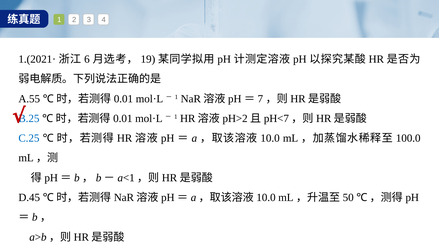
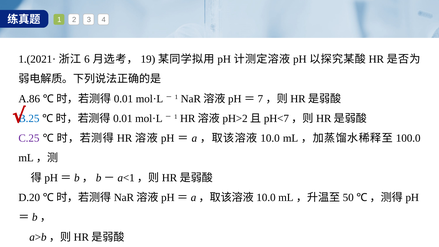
A.55: A.55 -> A.86 (29, 99)
C.25 colour: blue -> purple (29, 138)
D.45: D.45 -> D.20 (29, 197)
